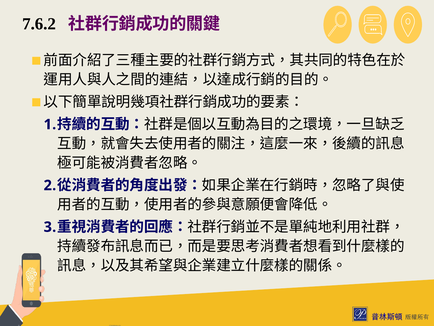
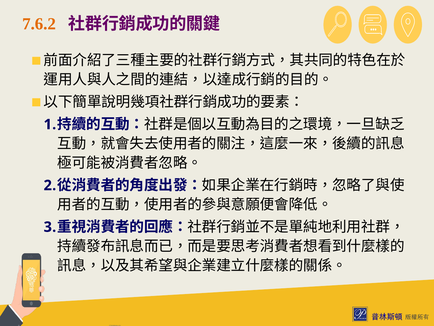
7.6.2 colour: black -> orange (39, 24)
